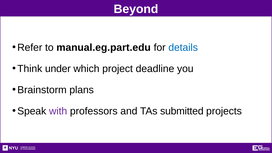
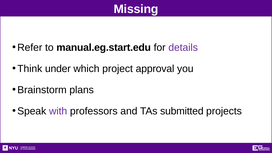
Beyond: Beyond -> Missing (136, 9)
manual.eg.part.edu: manual.eg.part.edu -> manual.eg.start.edu (104, 47)
details colour: blue -> purple (183, 47)
deadline: deadline -> approval (155, 69)
